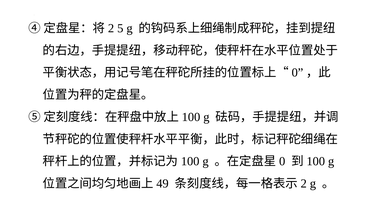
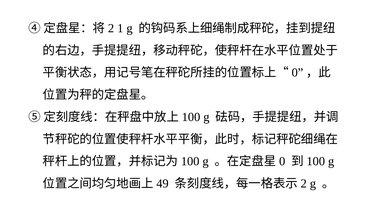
5: 5 -> 1 (120, 28)
